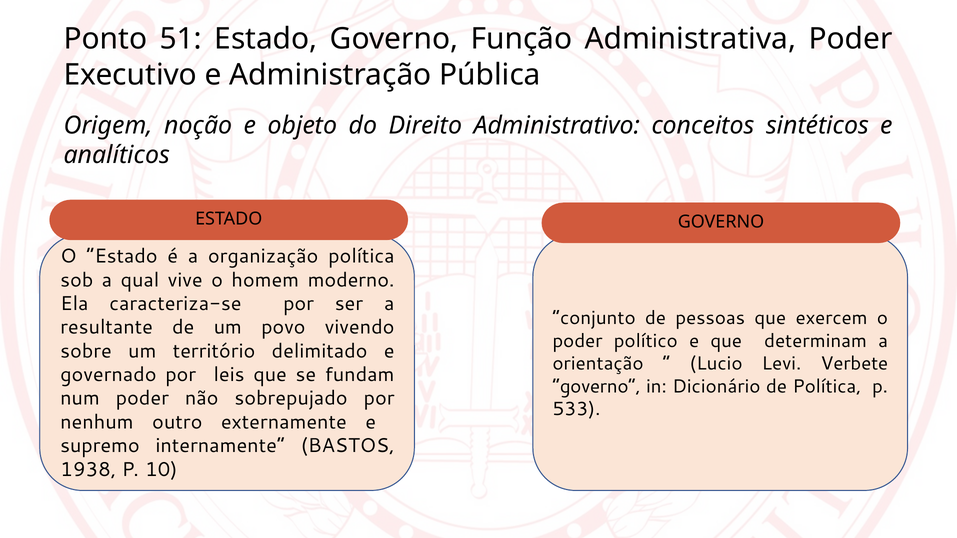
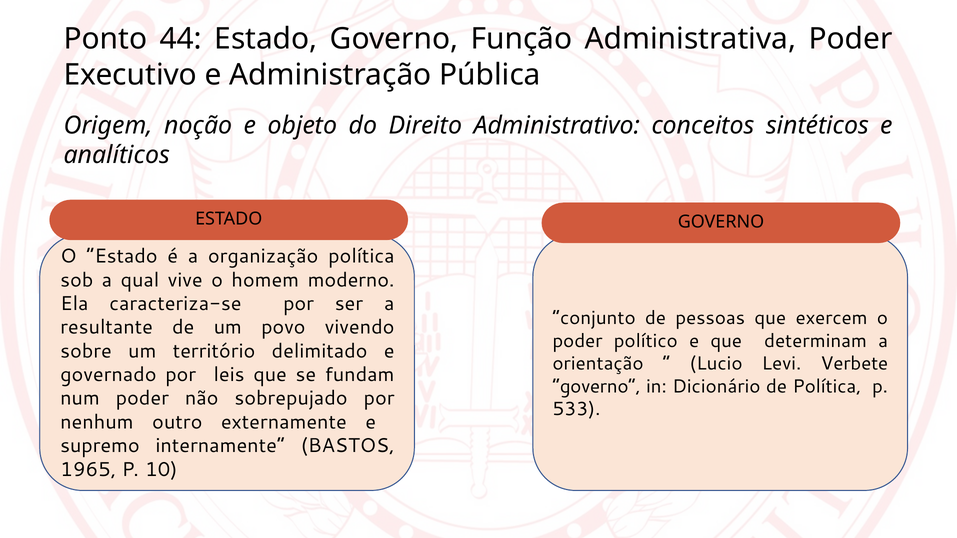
51: 51 -> 44 (181, 39)
1938: 1938 -> 1965 (88, 470)
